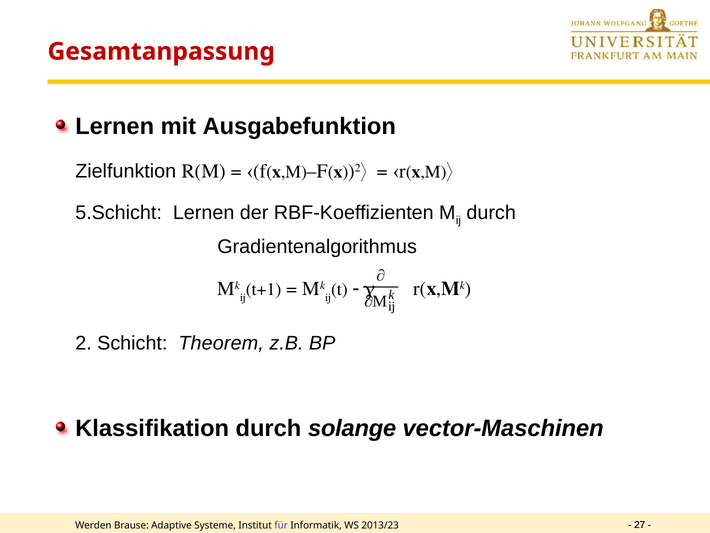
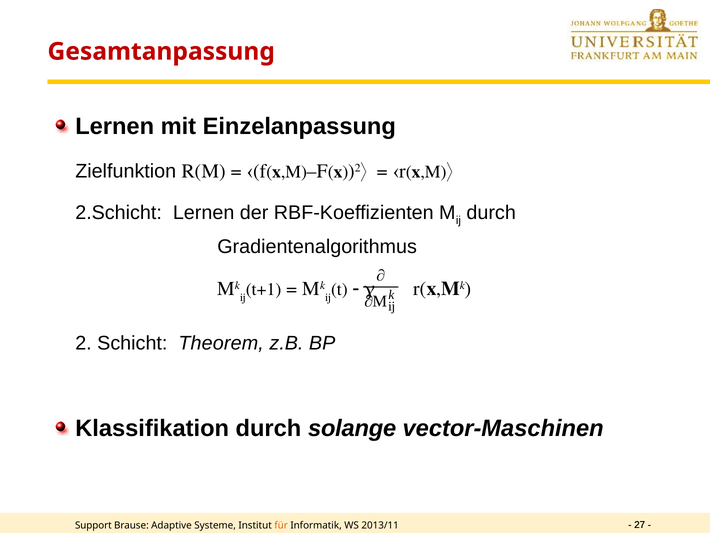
Ausgabefunktion: Ausgabefunktion -> Einzelanpassung (299, 126)
5.Schicht: 5.Schicht -> 2.Schicht (119, 213)
Werden: Werden -> Support (93, 525)
für colour: purple -> orange (281, 525)
2013/23: 2013/23 -> 2013/11 (380, 525)
